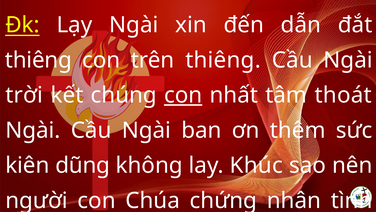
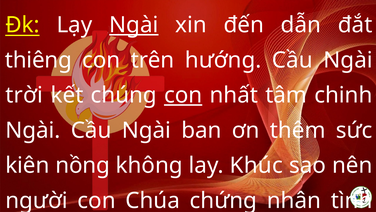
Ngài underline: none -> present (134, 25)
trên thiêng: thiêng -> hướng (223, 60)
thoát: thoát -> chinh (343, 95)
dũng: dũng -> nồng (83, 165)
